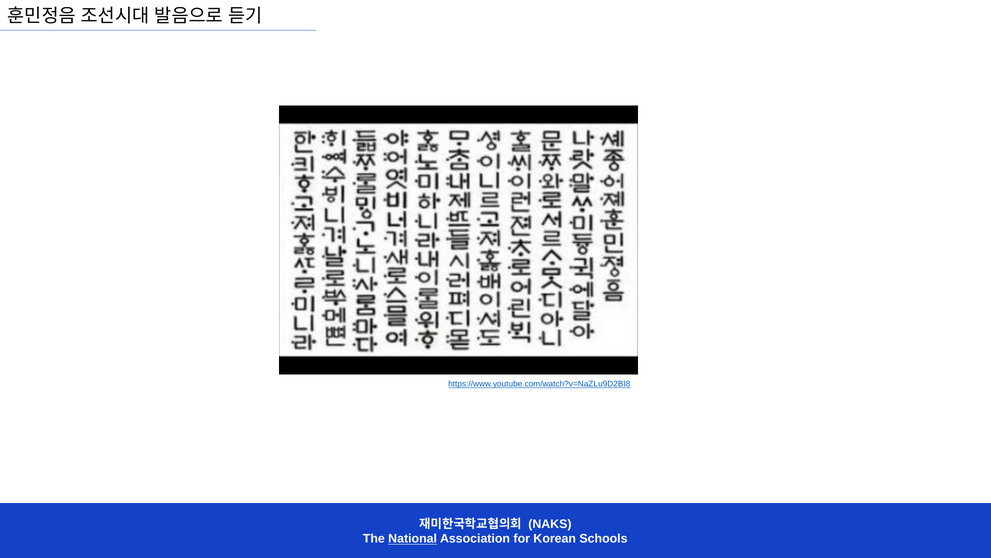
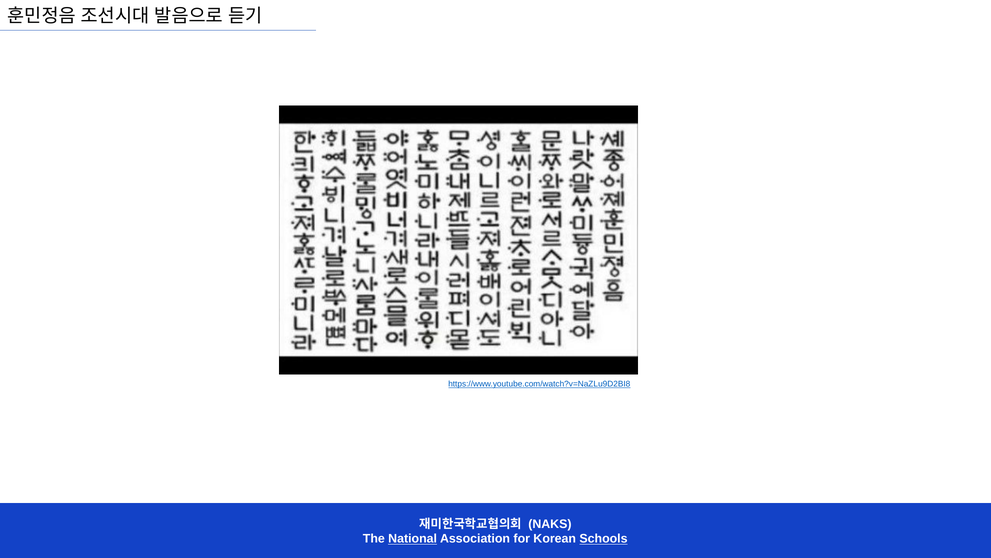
Schools underline: none -> present (604, 538)
